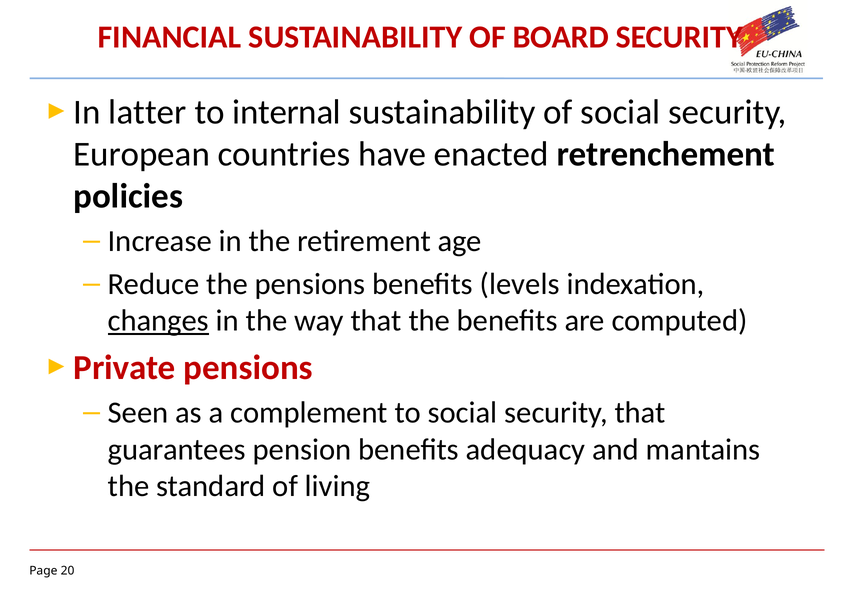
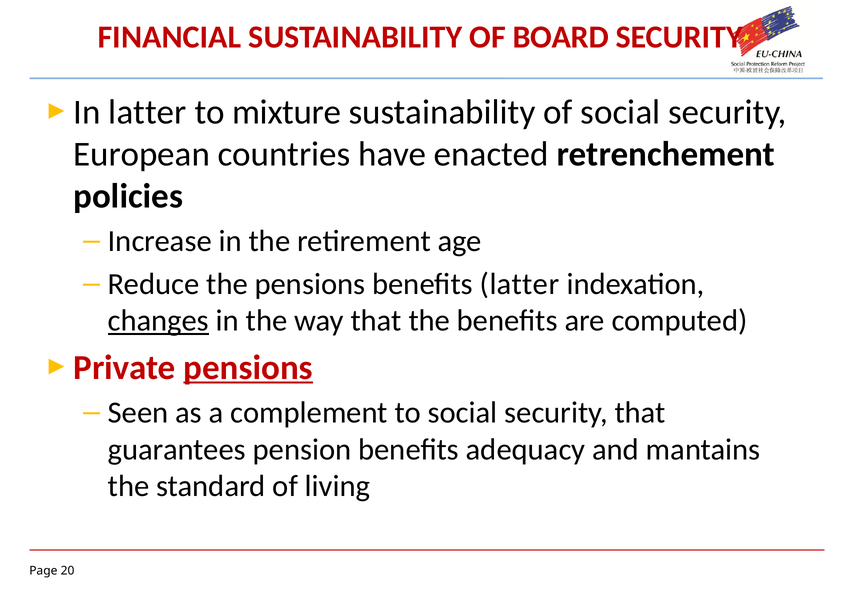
internal: internal -> mixture (287, 112)
benefits levels: levels -> latter (520, 284)
pensions underline: none -> present (248, 368)
